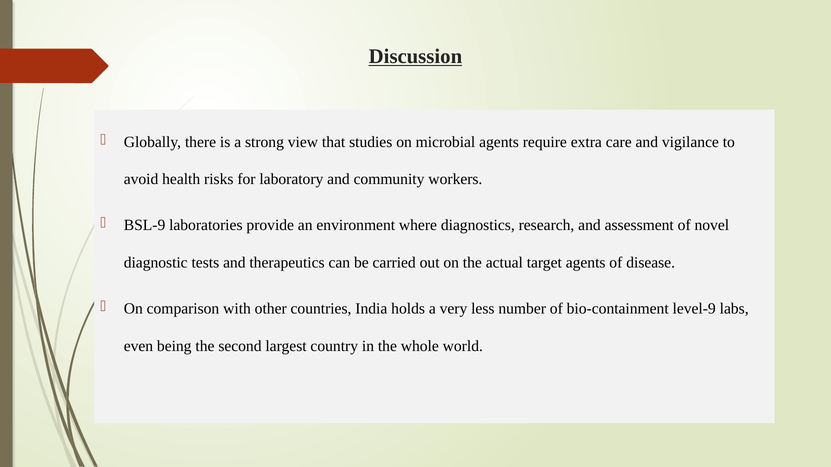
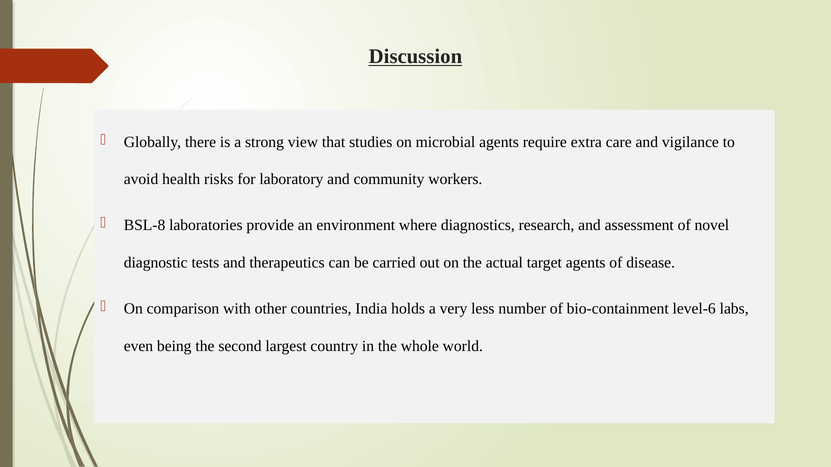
BSL-9: BSL-9 -> BSL-8 (145, 226)
level-9: level-9 -> level-6 (694, 309)
